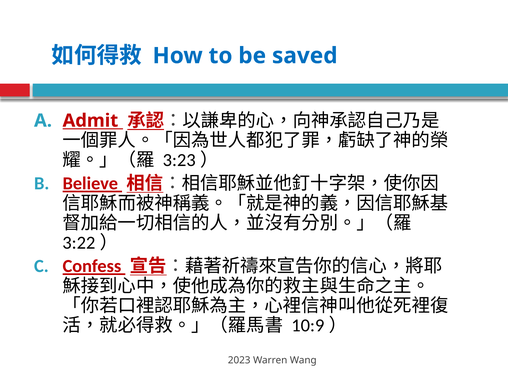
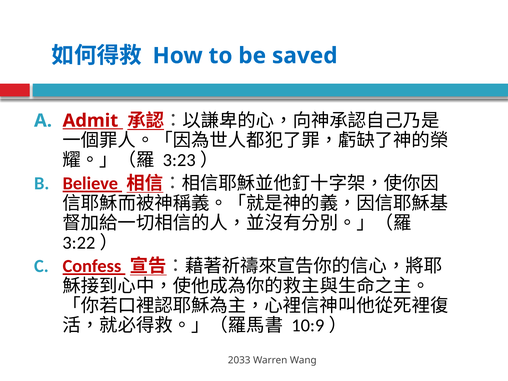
2023: 2023 -> 2033 (239, 360)
